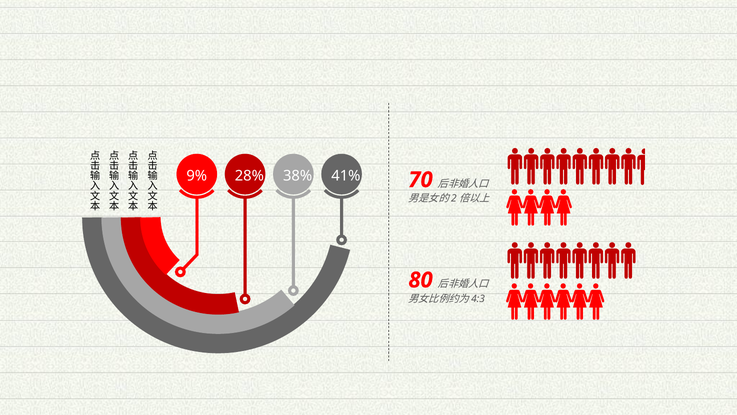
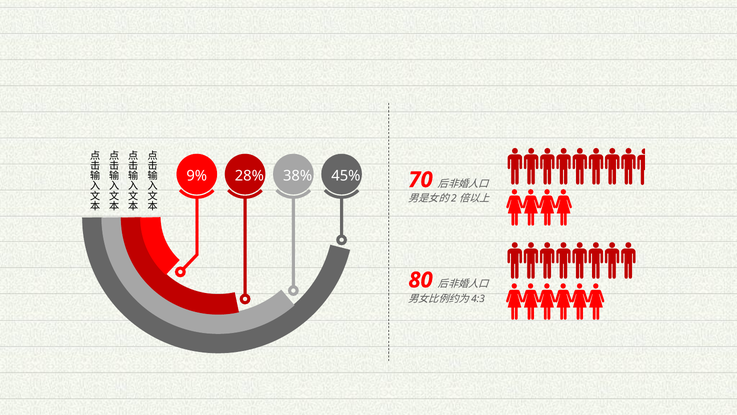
41%: 41% -> 45% (346, 176)
